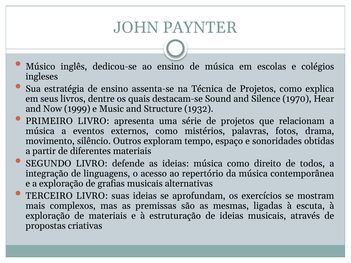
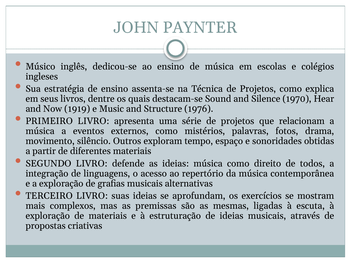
1999: 1999 -> 1919 (77, 109)
1932: 1932 -> 1976 (199, 109)
